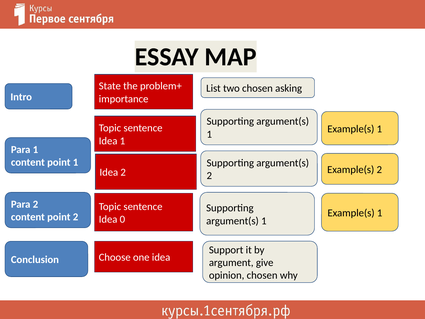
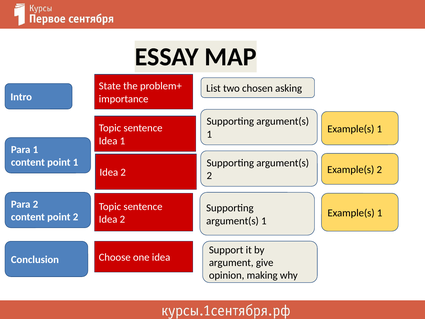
0: 0 -> 2 (122, 219)
opinion chosen: chosen -> making (262, 275)
